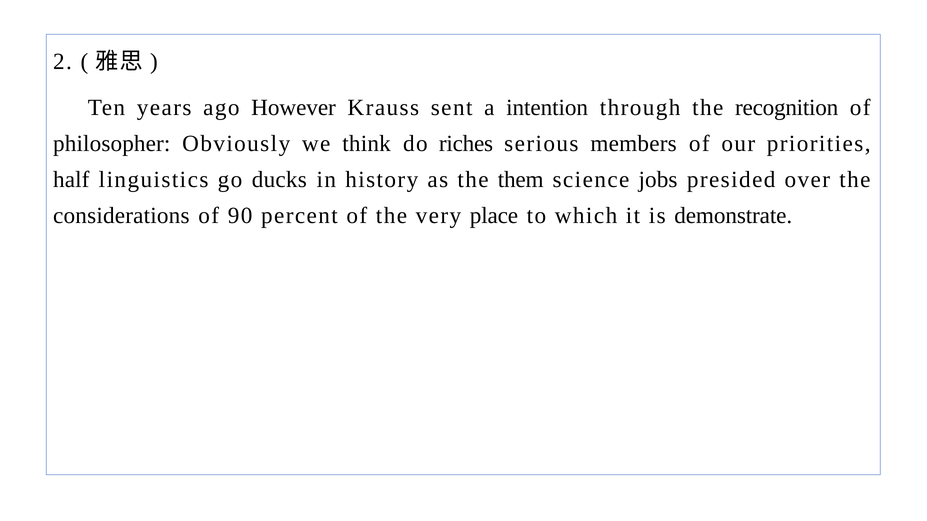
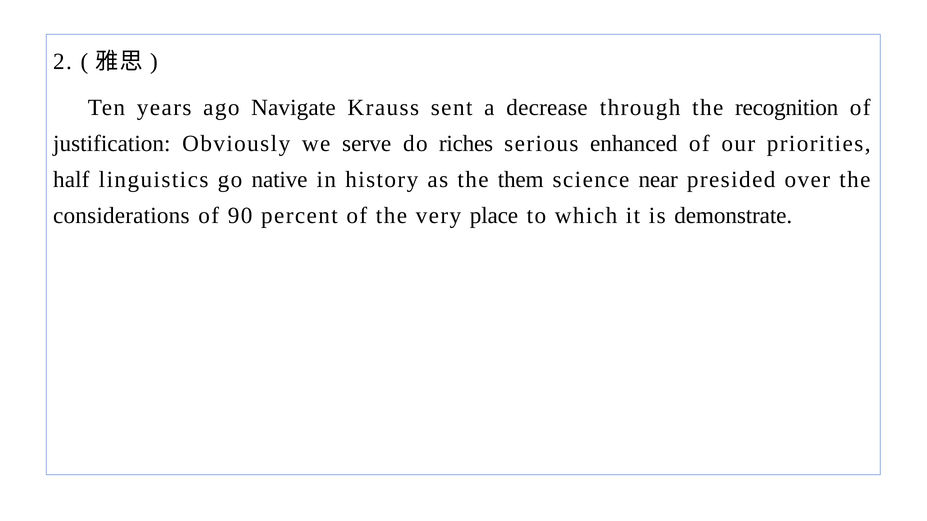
However: However -> Navigate (293, 107)
intention: intention -> decrease (547, 107)
philosopher: philosopher -> justification (112, 144)
think: think -> serve (367, 144)
members: members -> enhanced (634, 144)
ducks: ducks -> native (279, 180)
jobs: jobs -> near (658, 180)
